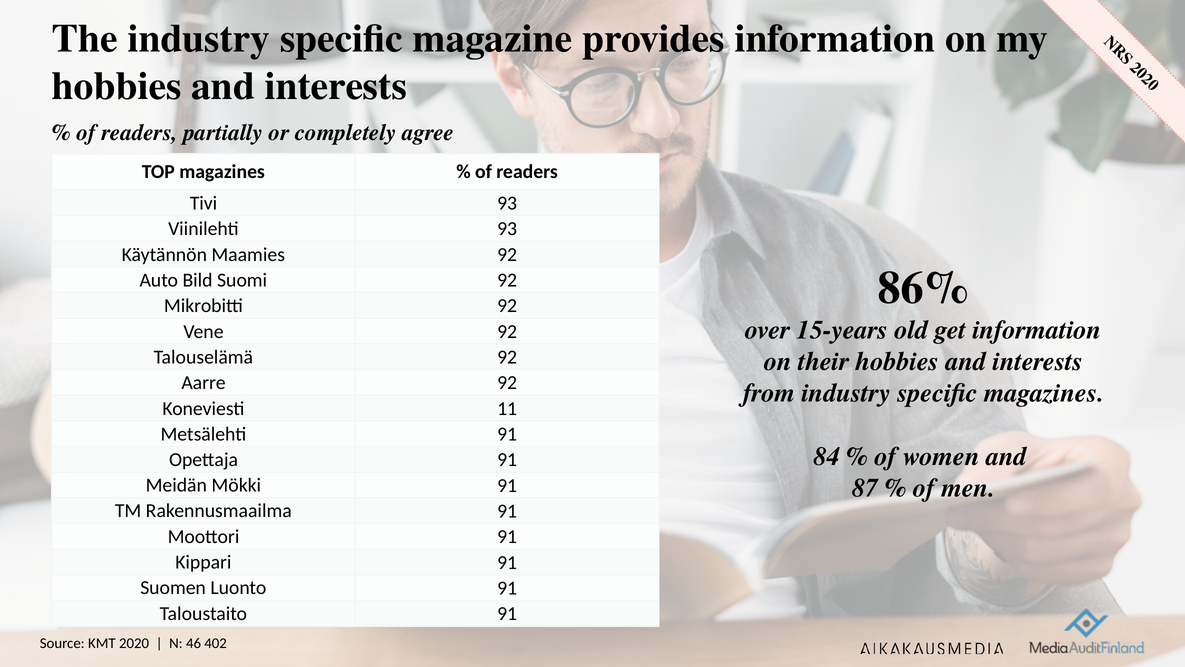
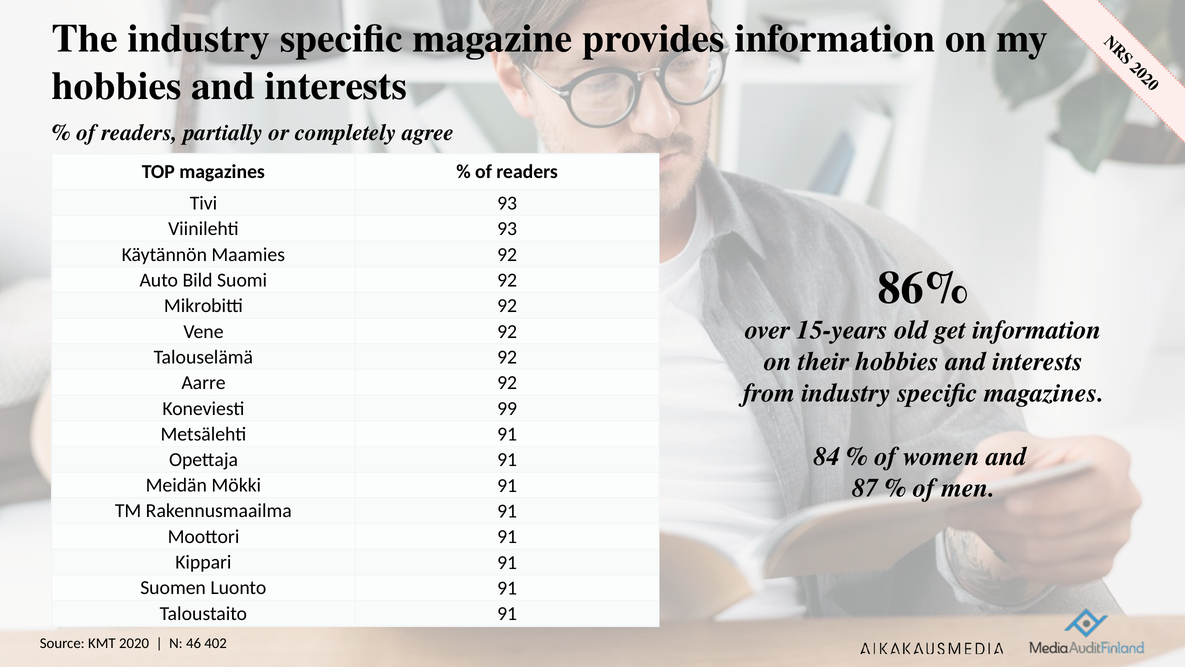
11: 11 -> 99 (507, 408)
